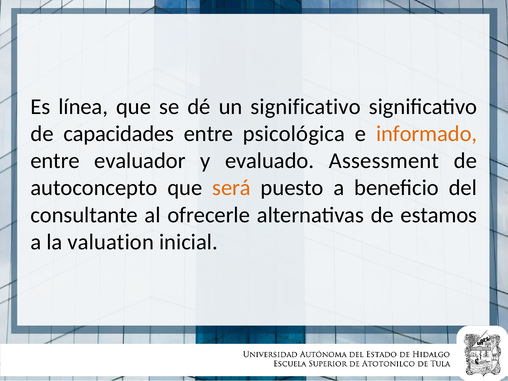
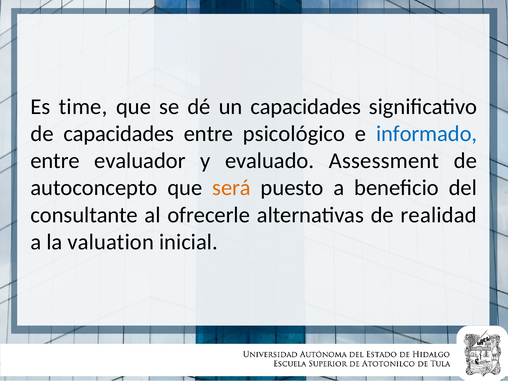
línea: línea -> time (83, 107)
un significativo: significativo -> capacidades (306, 107)
psicológica: psicológica -> psicológico (294, 134)
informado colour: orange -> blue (427, 134)
estamos: estamos -> realidad (439, 215)
